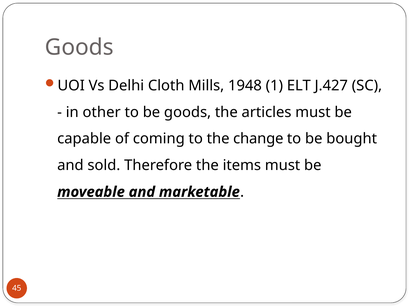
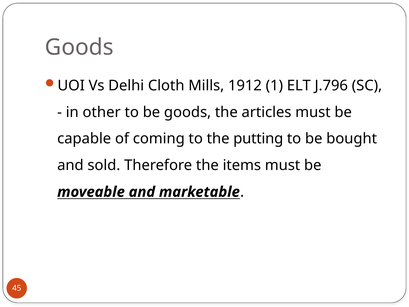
1948: 1948 -> 1912 (245, 86)
J.427: J.427 -> J.796 (331, 86)
change: change -> putting (258, 139)
